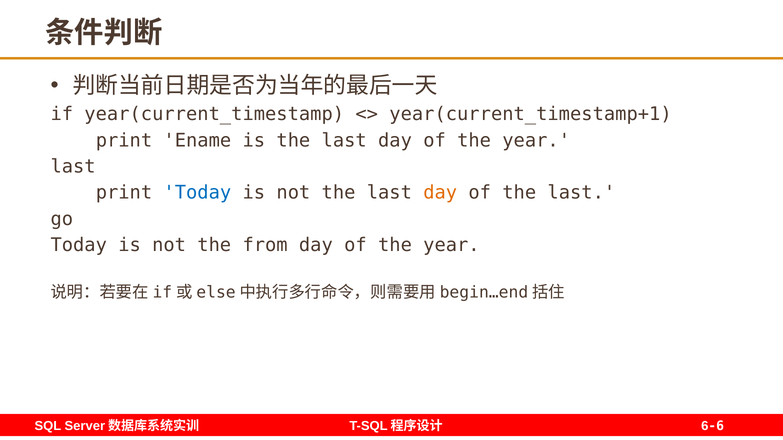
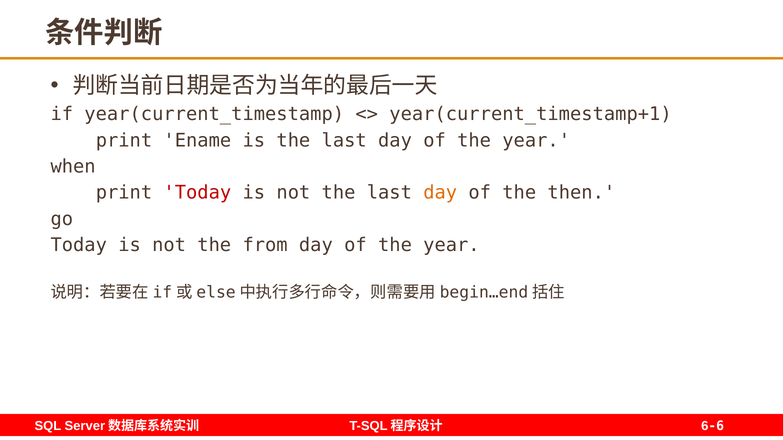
last: last -> when (73, 167)
Today colour: blue -> red (197, 193)
of the last: last -> then (581, 193)
